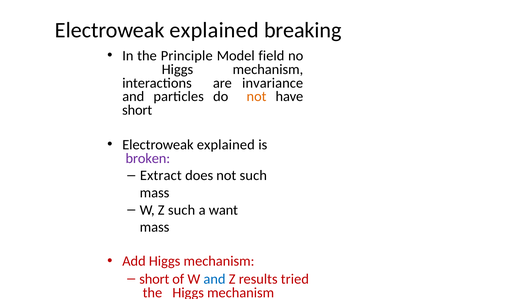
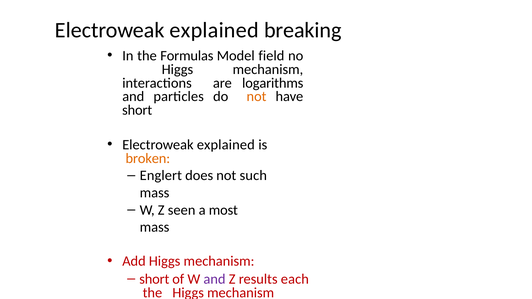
Principle: Principle -> Formulas (187, 56)
invariance: invariance -> logarithms (273, 83)
broken colour: purple -> orange (148, 159)
Extract: Extract -> Englert (161, 176)
Z such: such -> seen (182, 210)
want: want -> most (223, 210)
and colour: blue -> purple (215, 279)
tried: tried -> each (295, 279)
